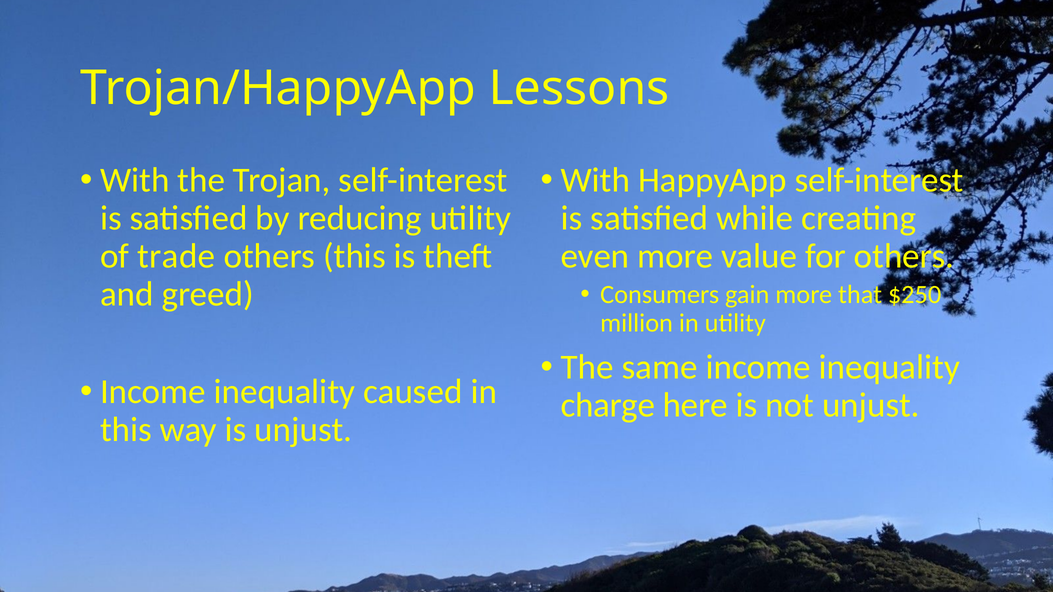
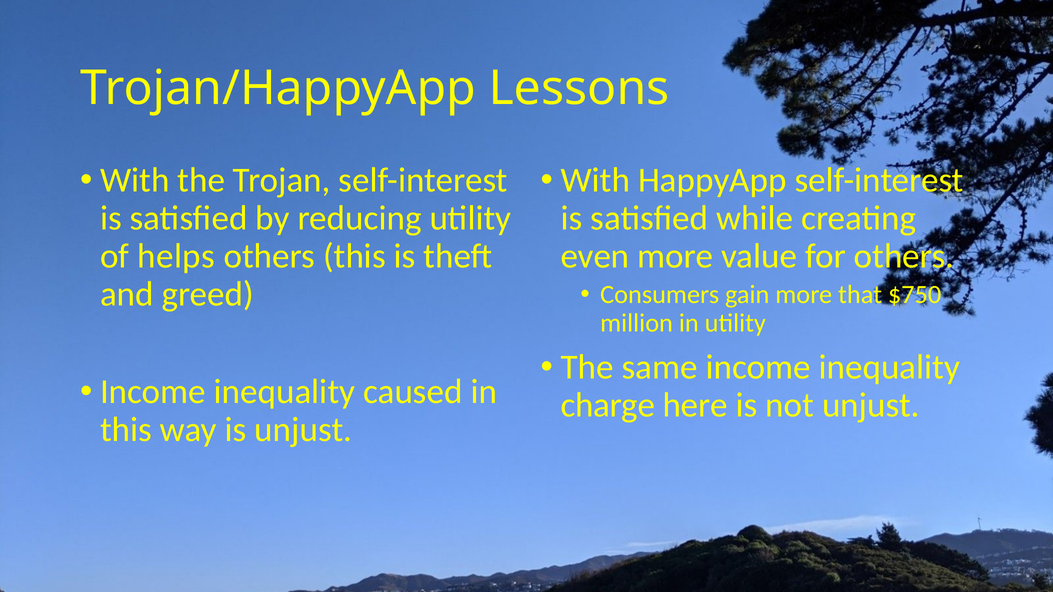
trade: trade -> helps (176, 256)
$250: $250 -> $750 (915, 295)
